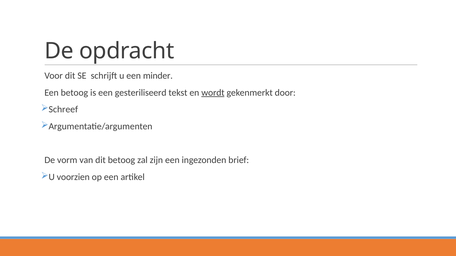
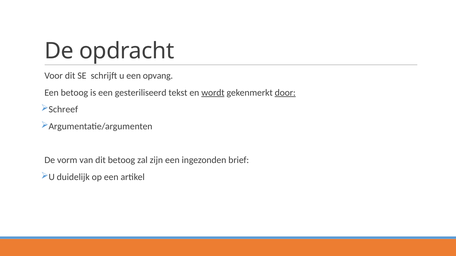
minder: minder -> opvang (158, 76)
door underline: none -> present (285, 93)
voorzien: voorzien -> duidelijk (73, 177)
